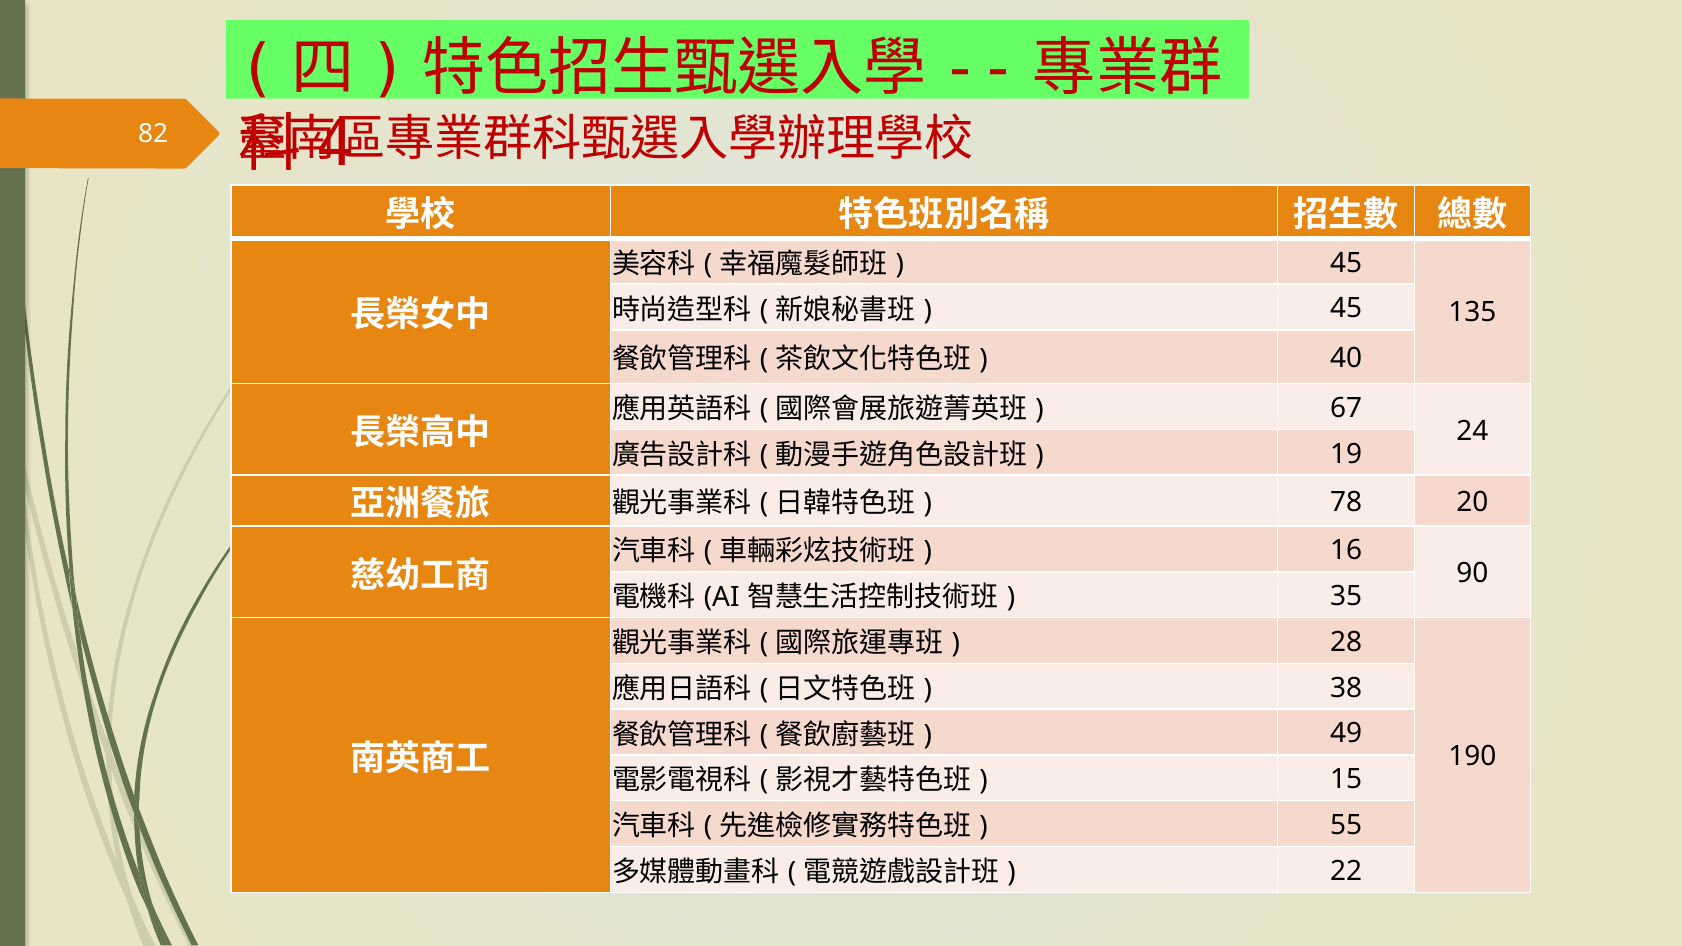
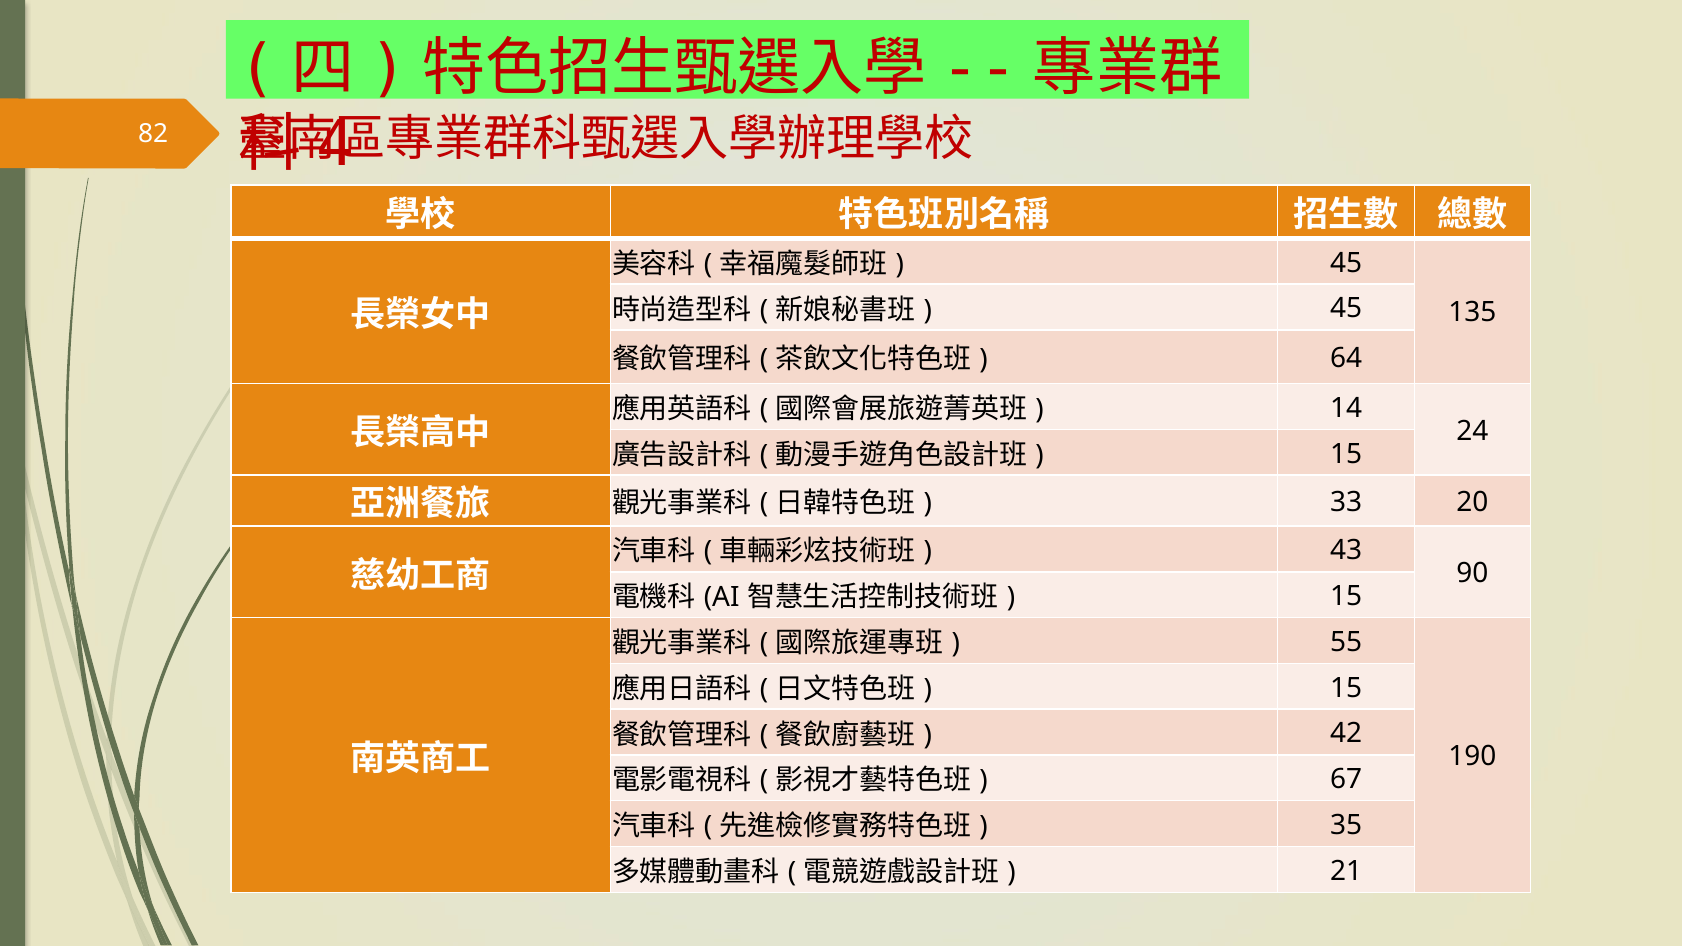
40: 40 -> 64 (1346, 358)
67: 67 -> 14 (1346, 408)
19: 19 -> 15 (1346, 454)
78: 78 -> 33 (1346, 502)
16: 16 -> 43 (1346, 551)
35: 35 -> 15 (1346, 596)
28: 28 -> 55 (1346, 642)
38: 38 -> 15 (1346, 688)
49: 49 -> 42 (1346, 734)
15: 15 -> 67 (1346, 780)
55: 55 -> 35 (1346, 825)
22: 22 -> 21 (1346, 871)
